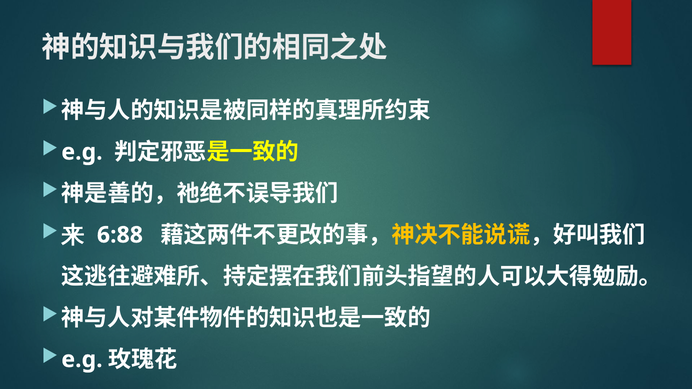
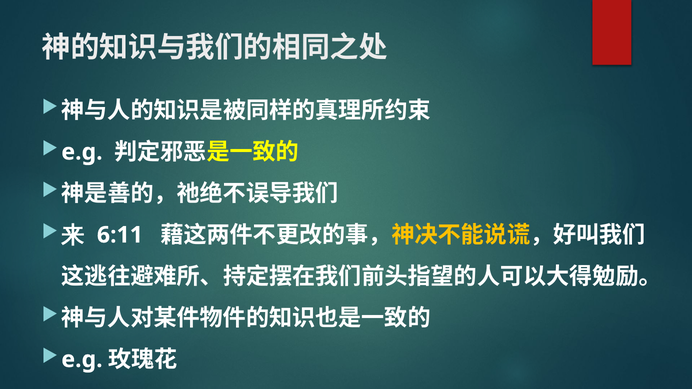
6:88: 6:88 -> 6:11 (120, 235)
